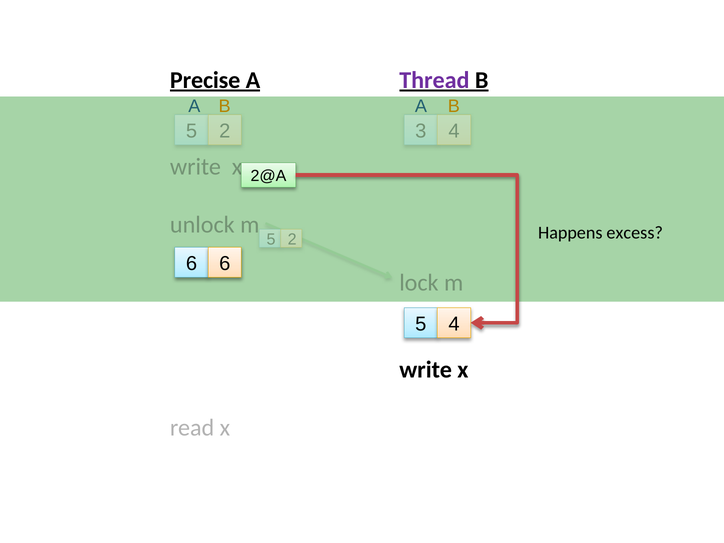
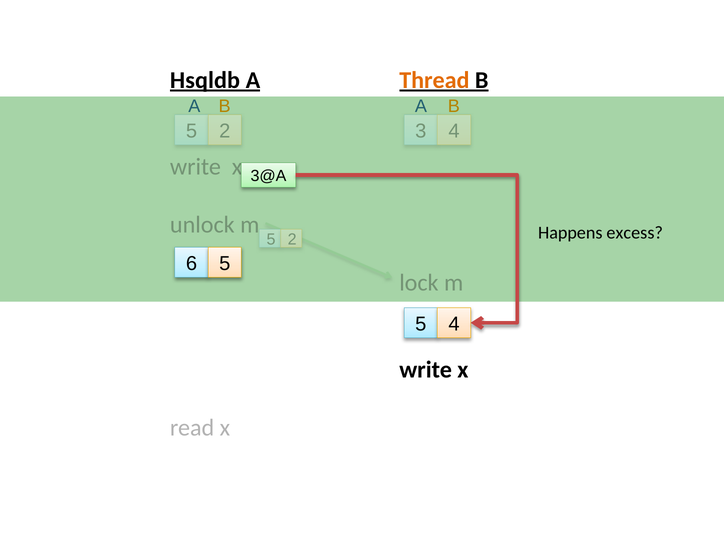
Precise: Precise -> Hsqldb (205, 80)
Thread colour: purple -> orange (434, 80)
2@A: 2@A -> 3@A (268, 176)
6 6: 6 -> 5 (225, 264)
